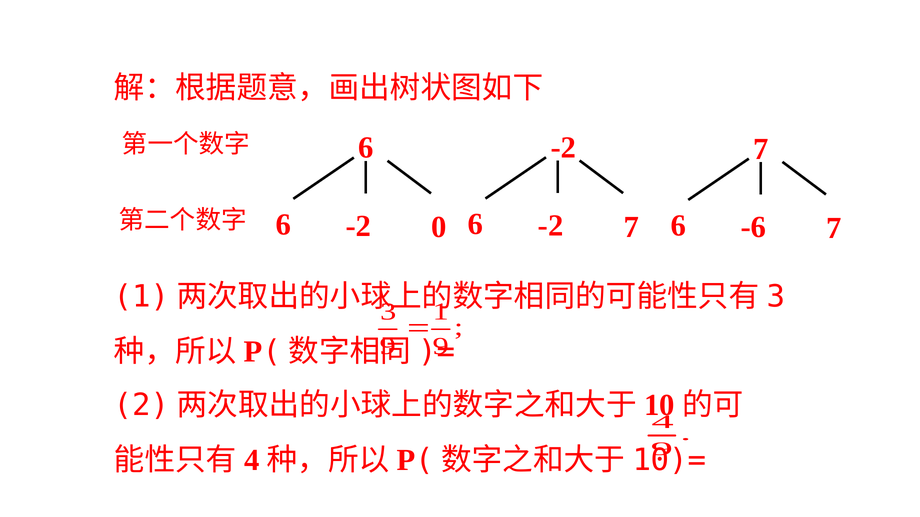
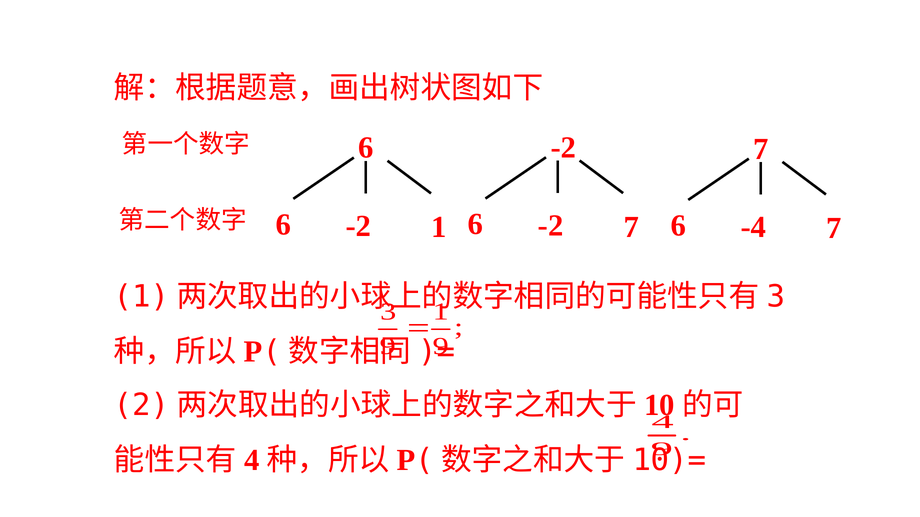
-2 0: 0 -> 1 (439, 227)
-6: -6 -> -4 (754, 227)
